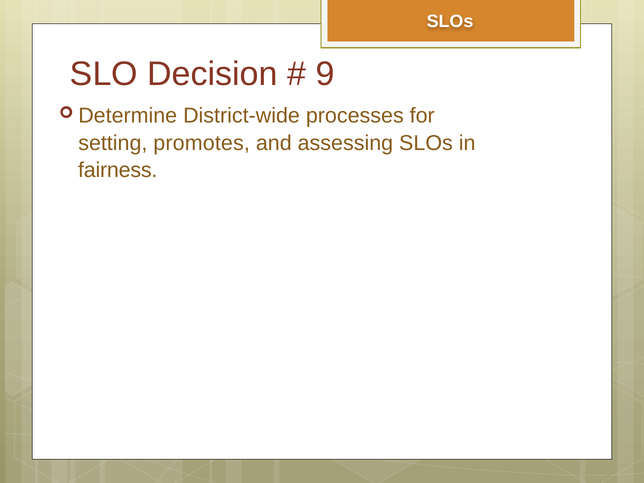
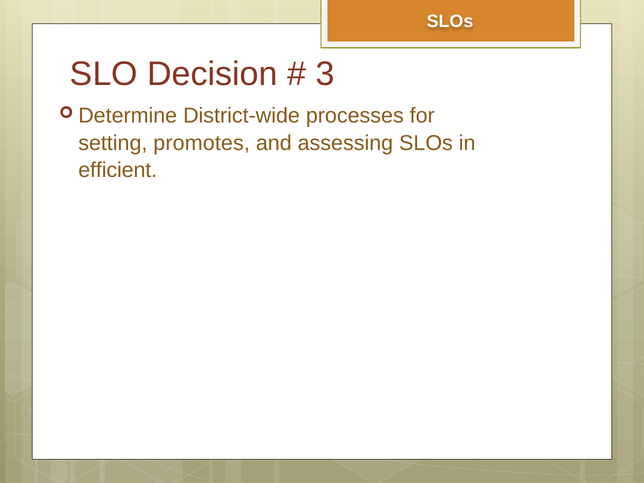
9: 9 -> 3 (325, 74)
fairness: fairness -> efficient (118, 170)
